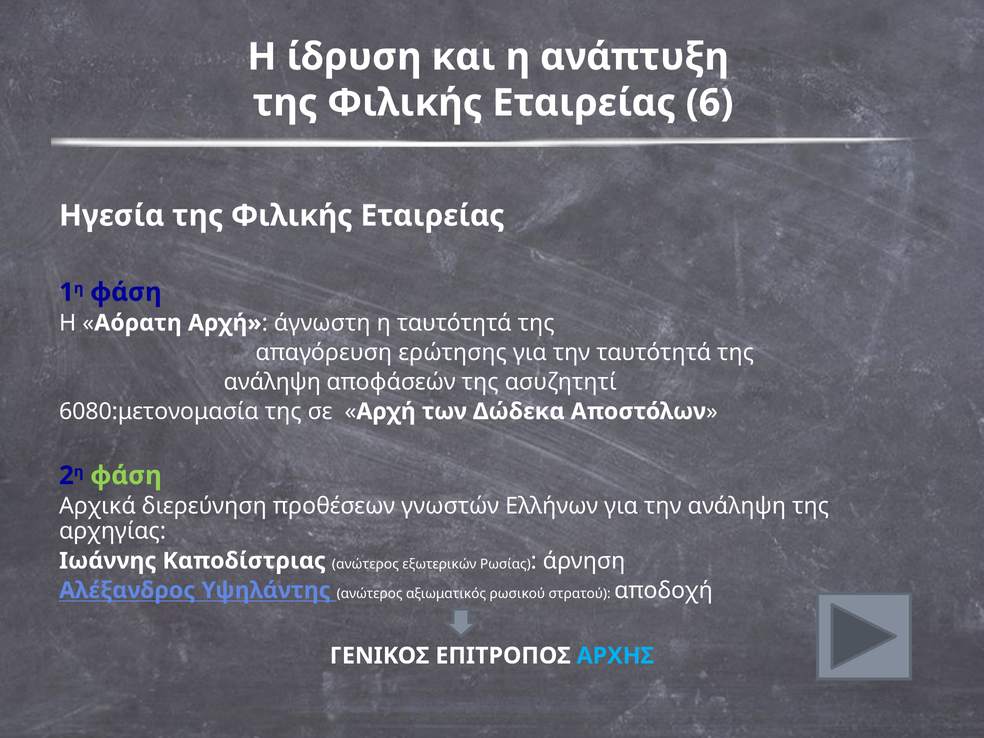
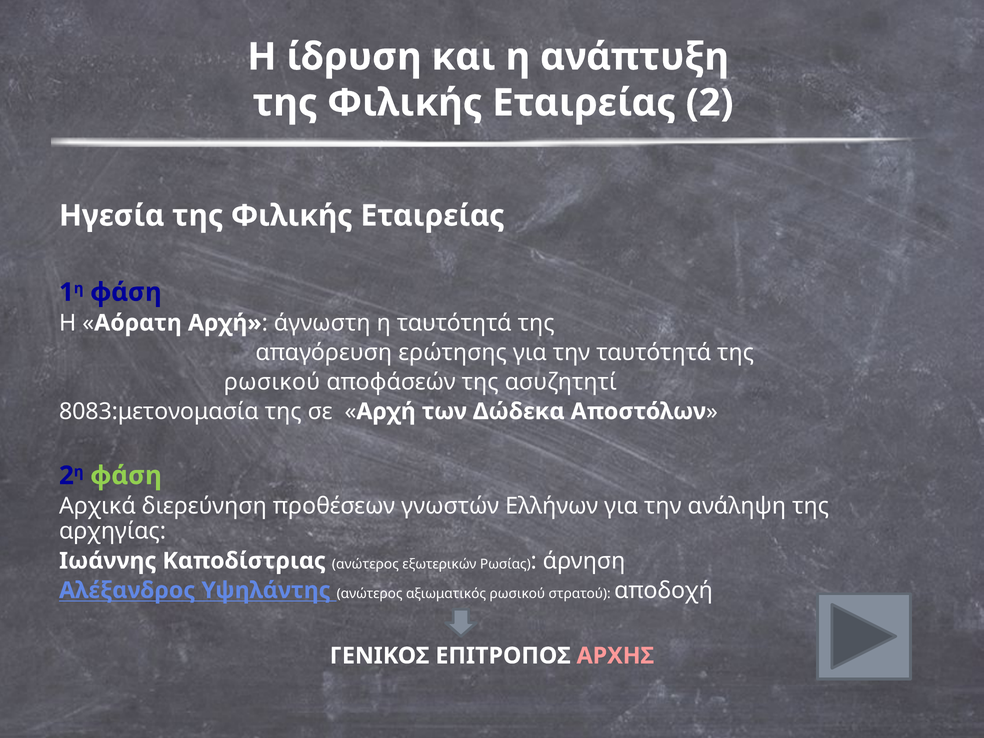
6: 6 -> 2 (710, 103)
ανάληψη: ανάληψη -> ρωσικού (272, 382)
6080:μετονομασία: 6080:μετονομασία -> 8083:μετονομασία (159, 411)
ΑΡΧΗΣ colour: light blue -> pink (615, 656)
